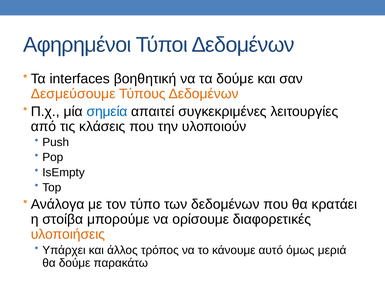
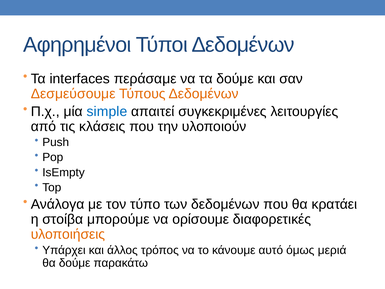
βοηθητική: βοηθητική -> περάσαμε (145, 79)
σημεία: σημεία -> simple (107, 111)
